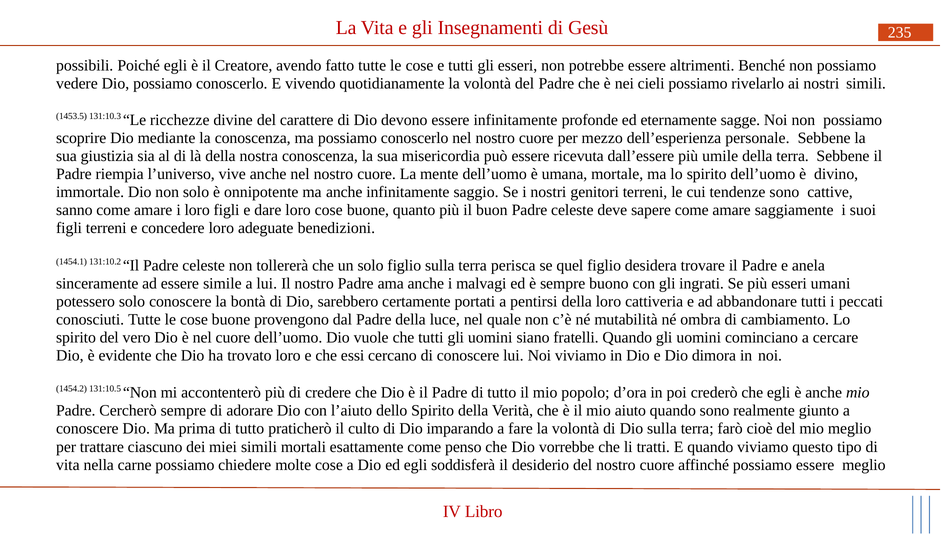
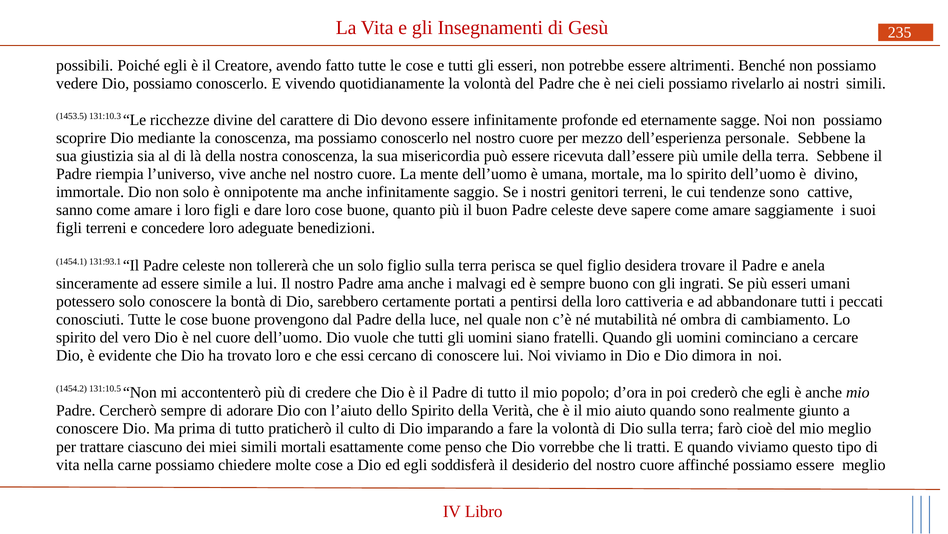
131:10.2: 131:10.2 -> 131:93.1 (105, 262)
